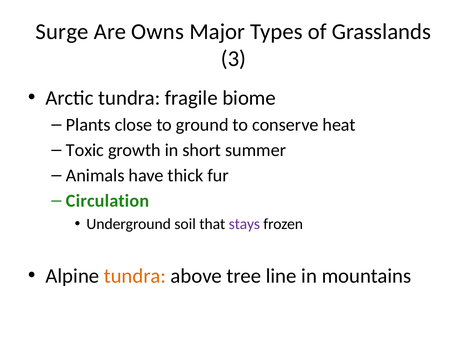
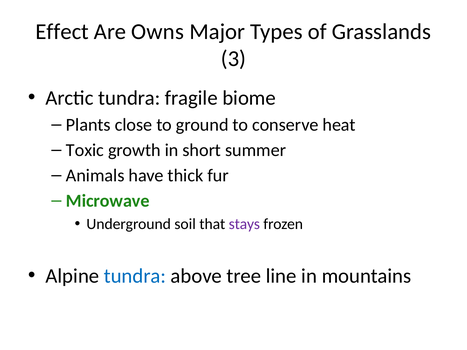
Surge: Surge -> Effect (62, 32)
Circulation: Circulation -> Microwave (108, 201)
tundra colour: orange -> blue (135, 276)
